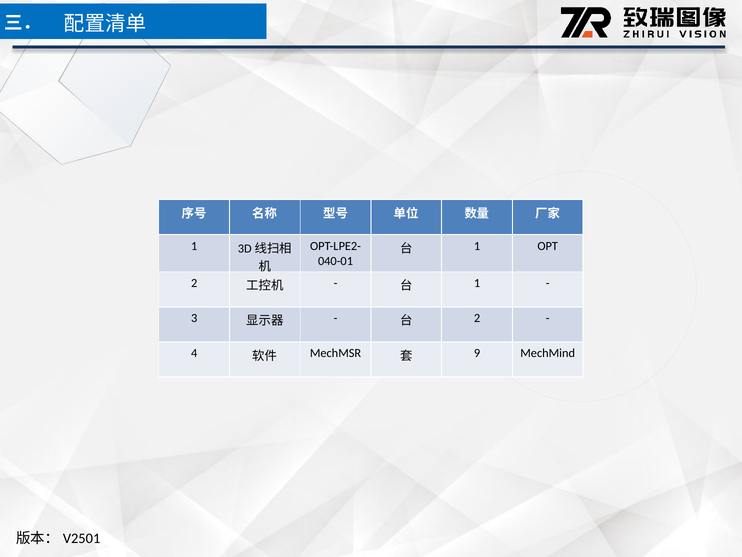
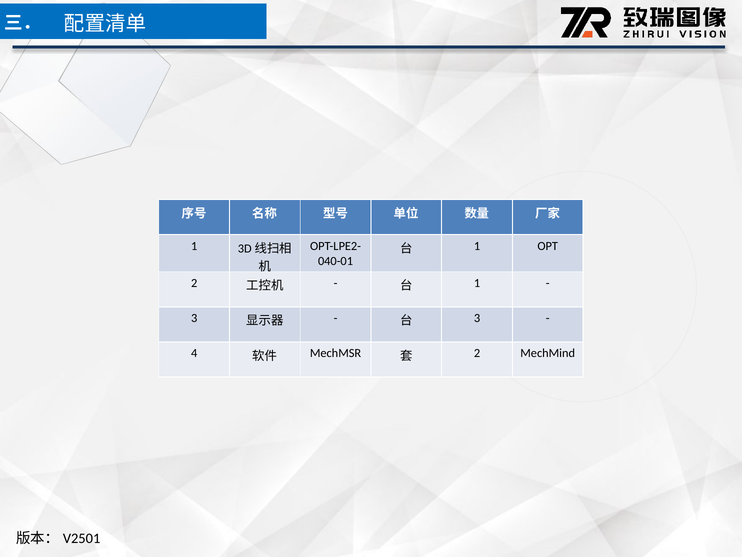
2: 2 -> 3 (477, 318)
9: 9 -> 2 (477, 353)
